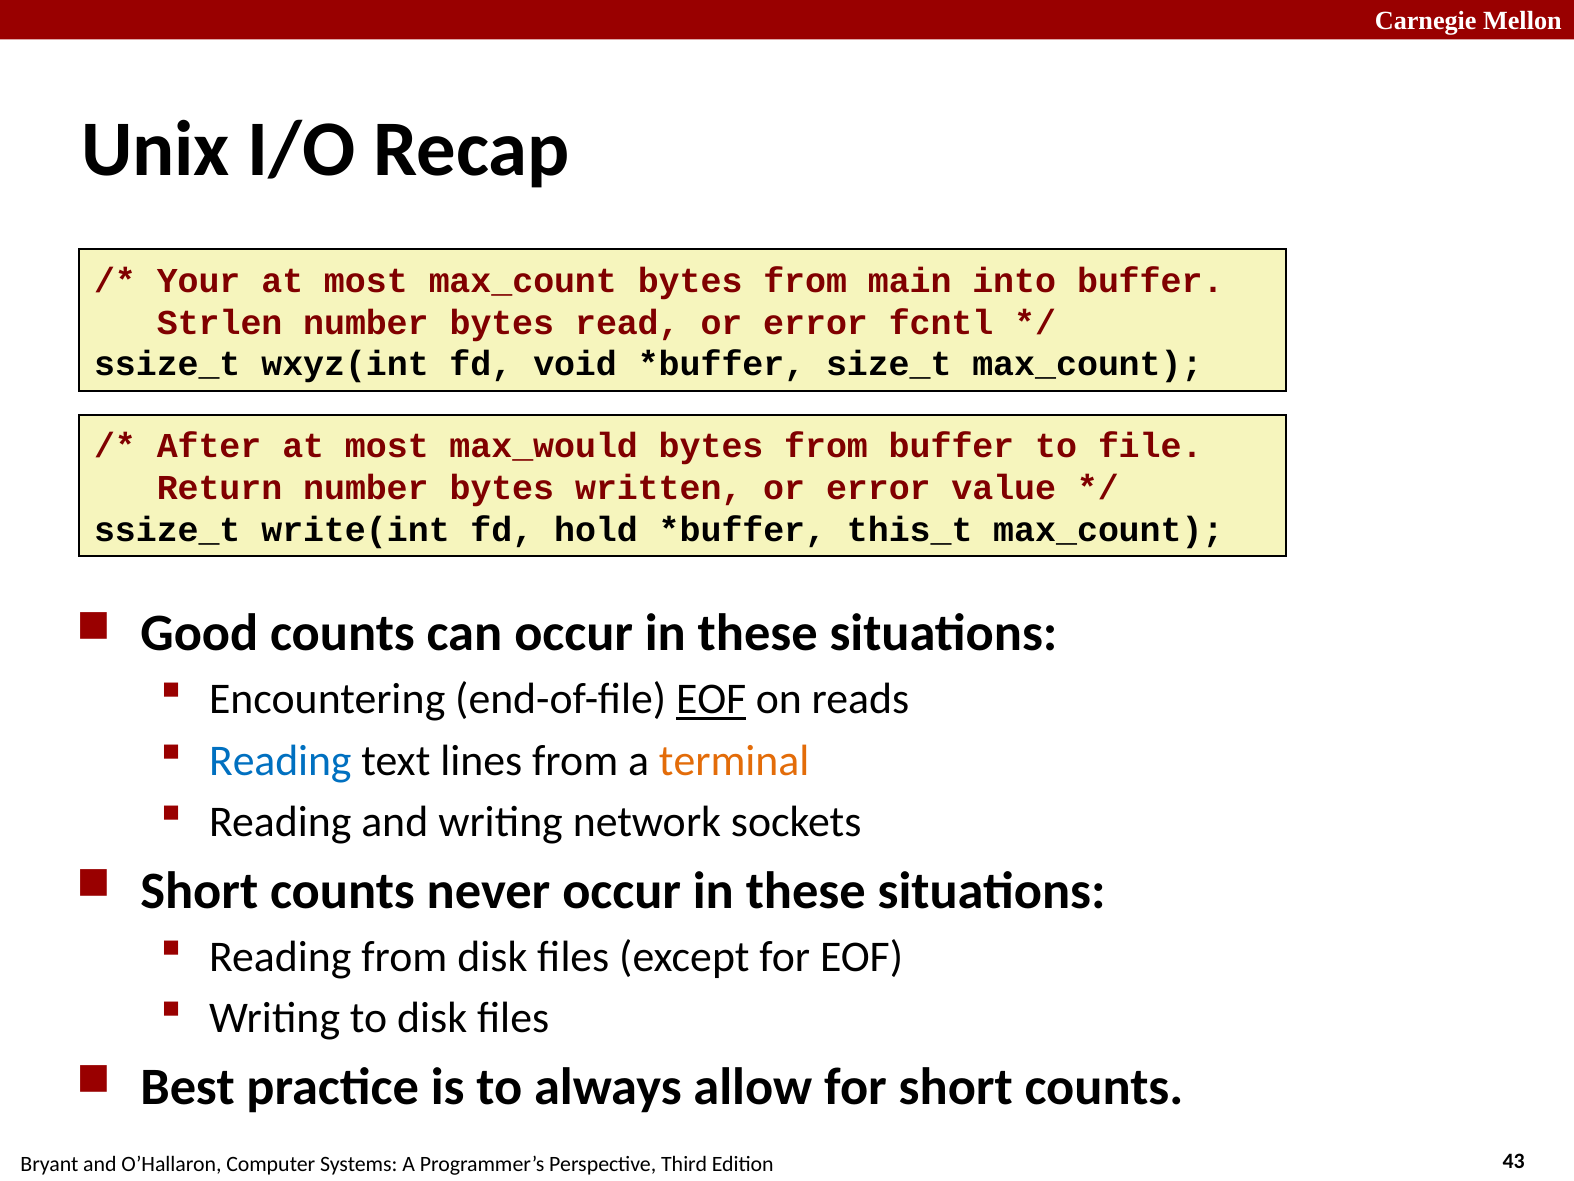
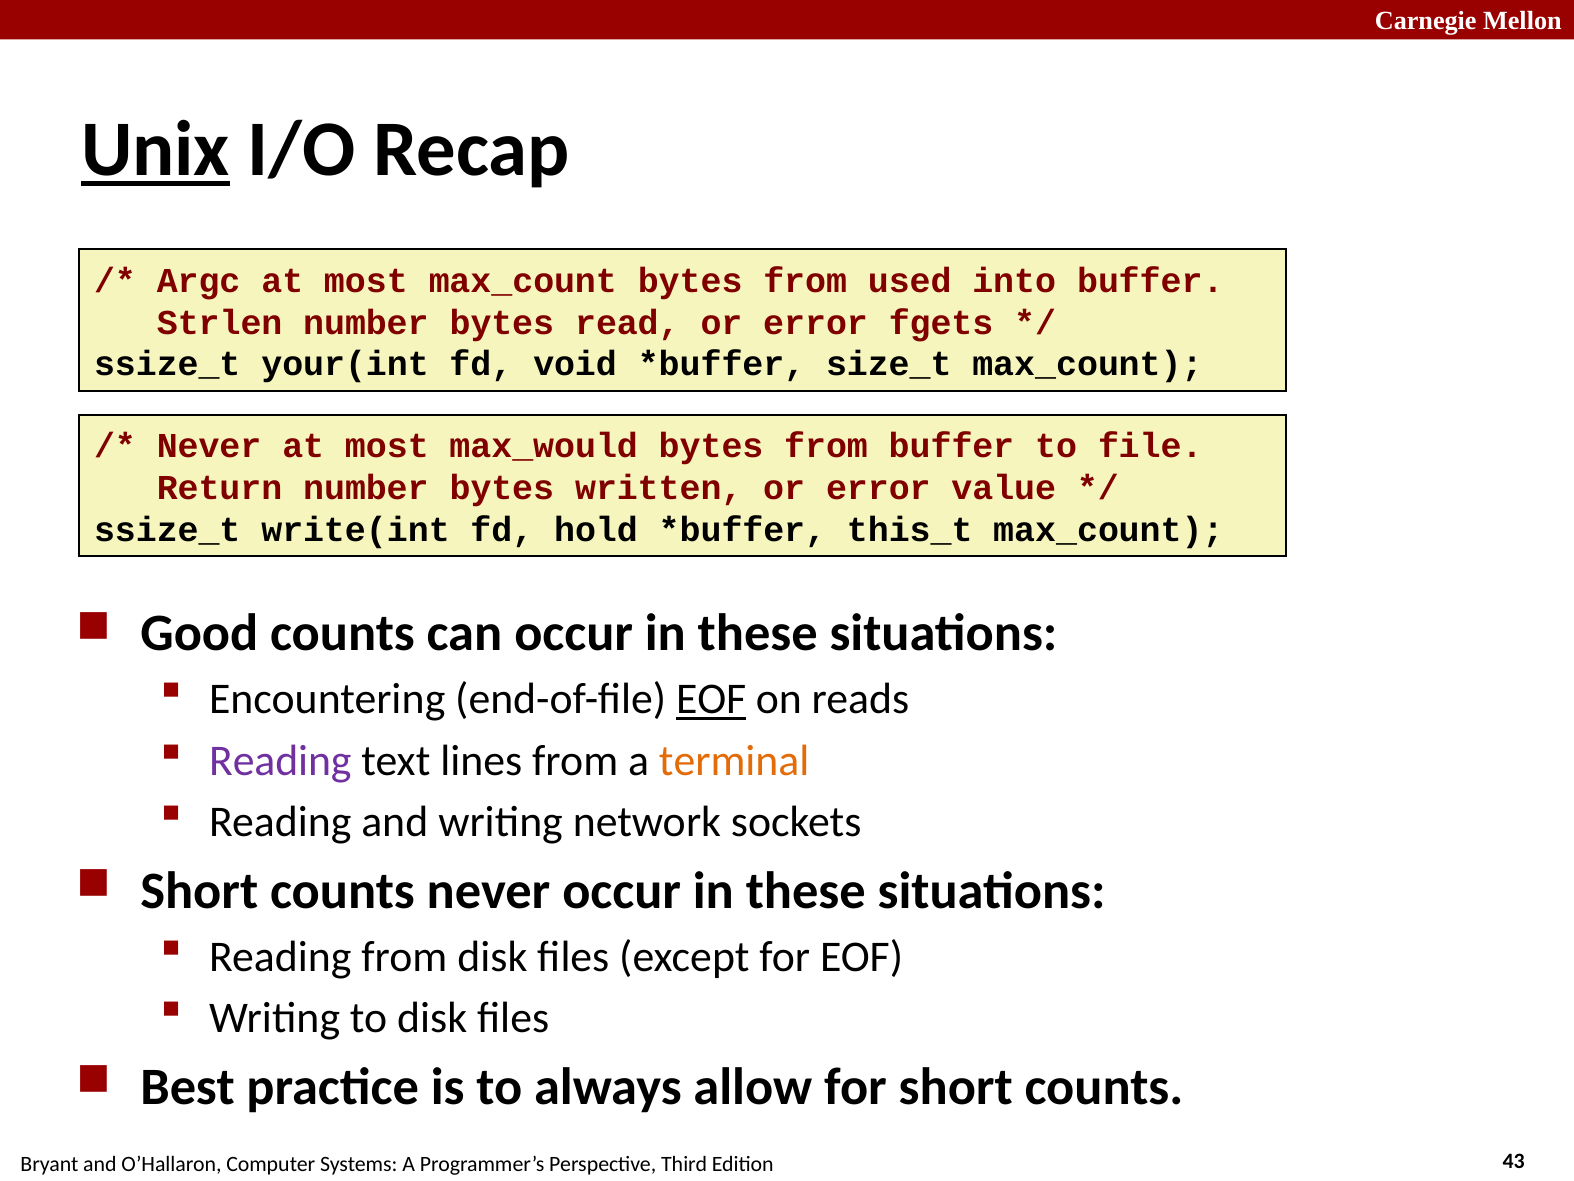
Unix underline: none -> present (156, 150)
Your: Your -> Argc (199, 280)
main: main -> used (910, 280)
fcntl: fcntl -> fgets (941, 322)
wxyz(int: wxyz(int -> your(int (345, 364)
After: After -> Never (209, 446)
Reading colour: blue -> purple (280, 760)
